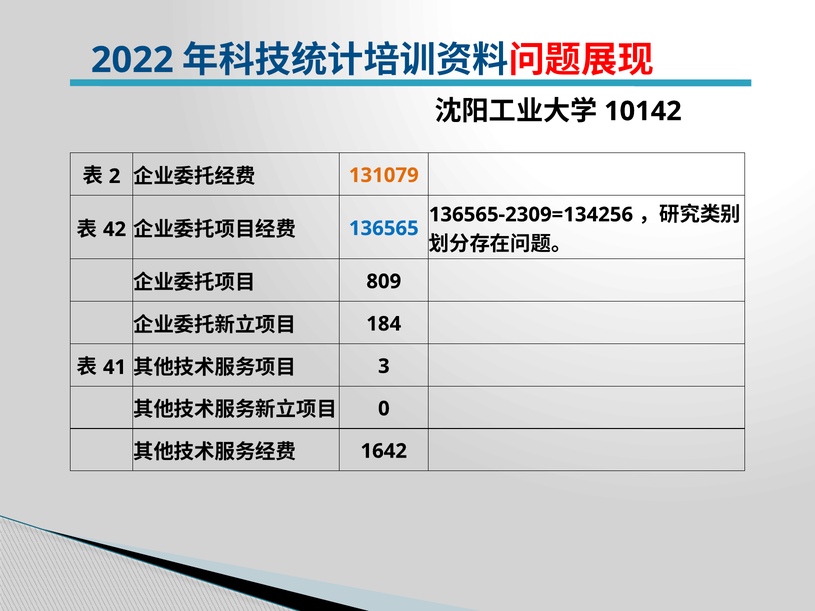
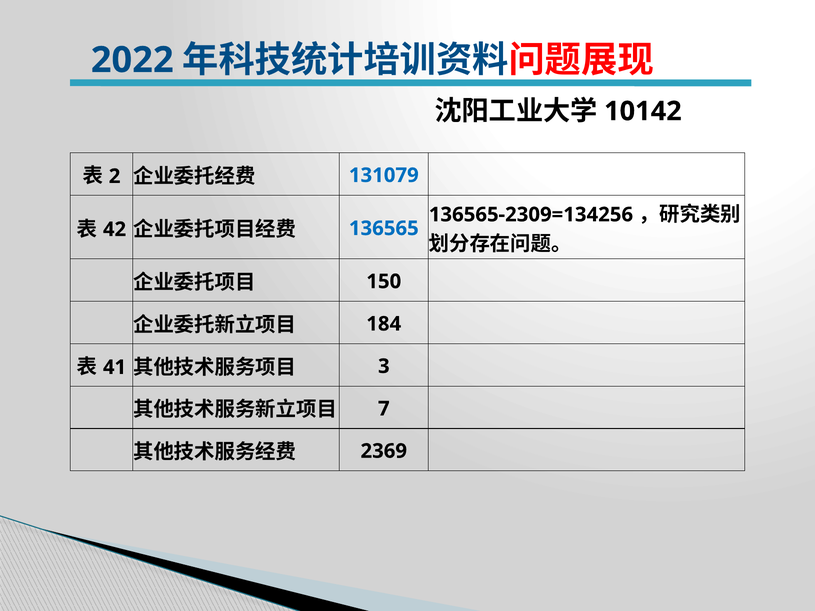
131079 colour: orange -> blue (384, 175)
809: 809 -> 150 (384, 282)
0: 0 -> 7 (384, 409)
1642: 1642 -> 2369 (384, 451)
